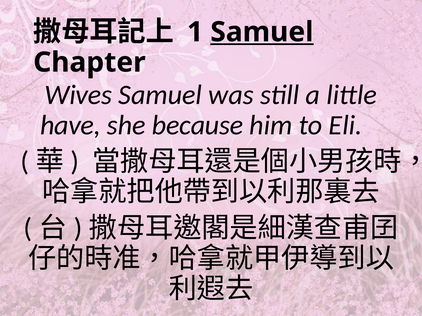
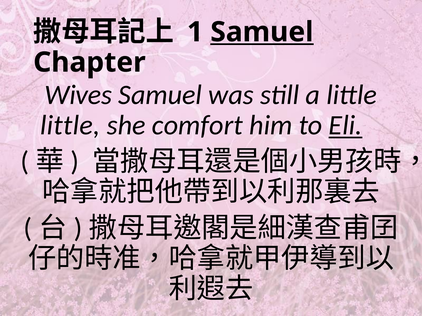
have: have -> little (70, 126)
because: because -> comfort (197, 126)
Eli underline: none -> present (345, 126)
